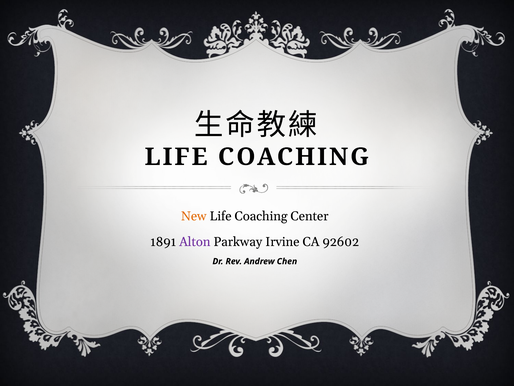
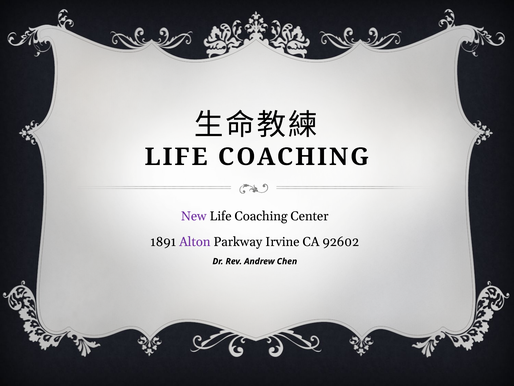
New colour: orange -> purple (194, 216)
